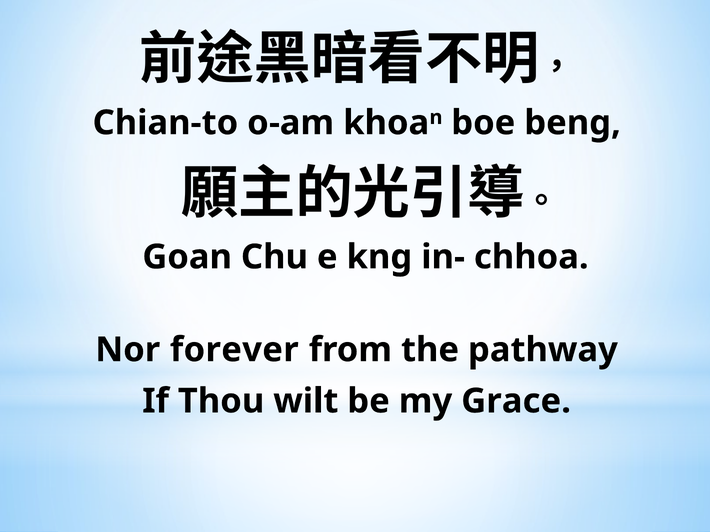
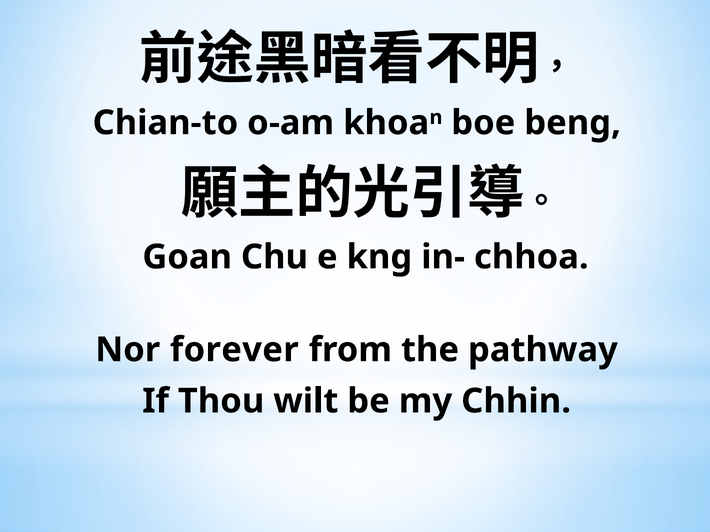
Grace: Grace -> Chhin (516, 401)
